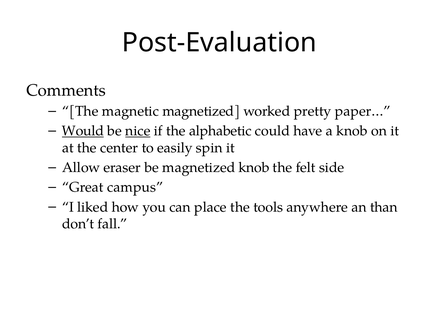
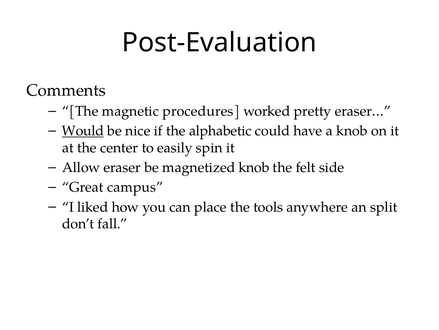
magnetic magnetized: magnetized -> procedures (201, 111)
paper…: paper… -> eraser… (363, 111)
nice underline: present -> none (138, 131)
than: than -> split (384, 207)
